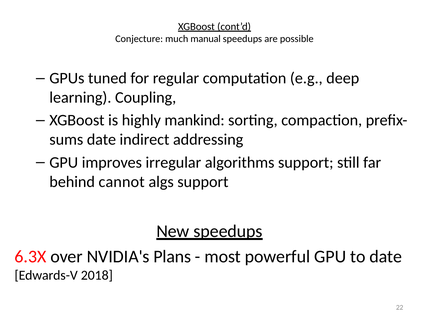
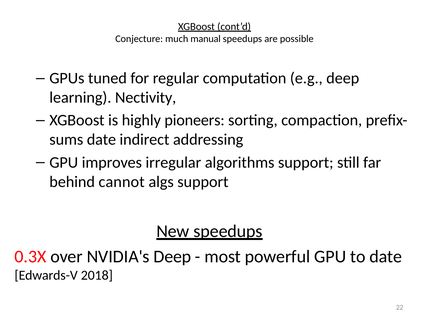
Coupling: Coupling -> Nectivity (146, 98)
mankind: mankind -> pioneers (195, 120)
6.3X: 6.3X -> 0.3X (30, 256)
NVIDIA's Plans: Plans -> Deep (172, 256)
